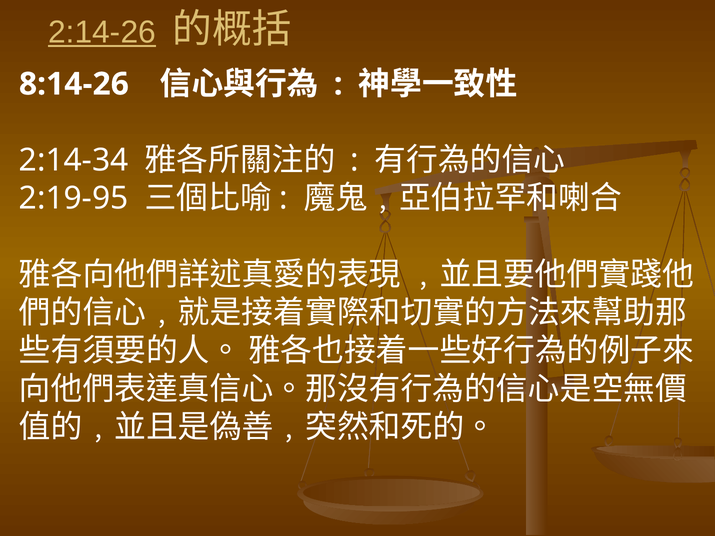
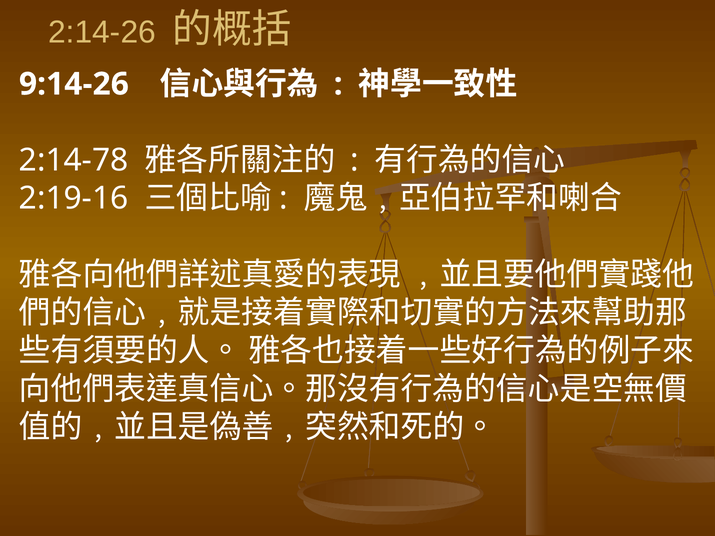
2:14-26 underline: present -> none (102, 32)
8:14-26: 8:14-26 -> 9:14-26 (74, 84)
2:14-34: 2:14-34 -> 2:14-78 (74, 160)
2:19-95: 2:19-95 -> 2:19-16 (74, 199)
